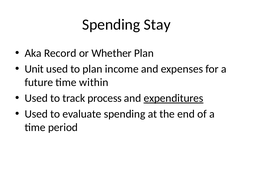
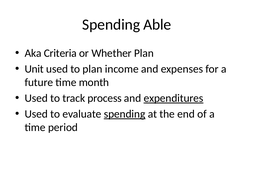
Stay: Stay -> Able (157, 24)
Record: Record -> Criteria (60, 53)
within: within -> month (94, 82)
spending underline: none -> present (125, 114)
